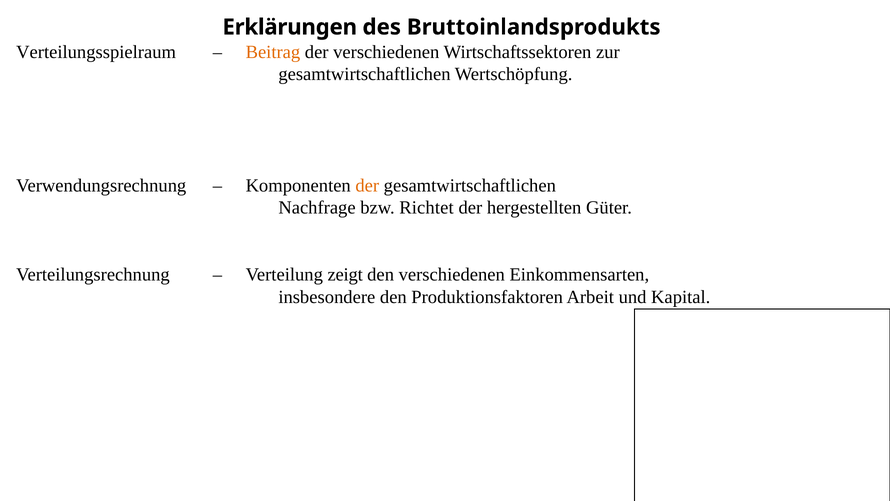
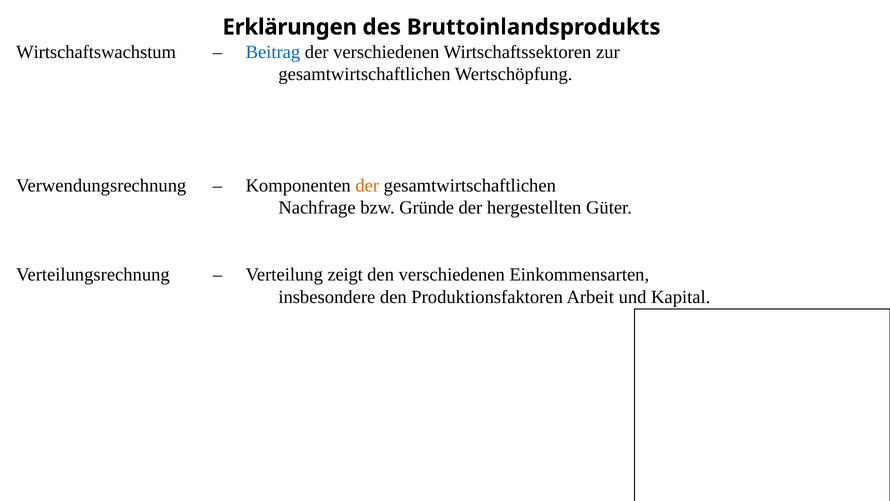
Verteilungsspielraum: Verteilungsspielraum -> Wirtschaftswachstum (96, 52)
Beitrag colour: orange -> blue (273, 52)
Richtet: Richtet -> Gründe (427, 208)
